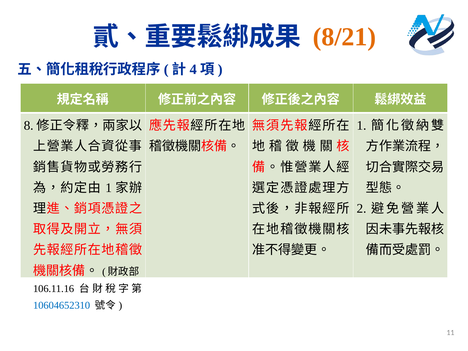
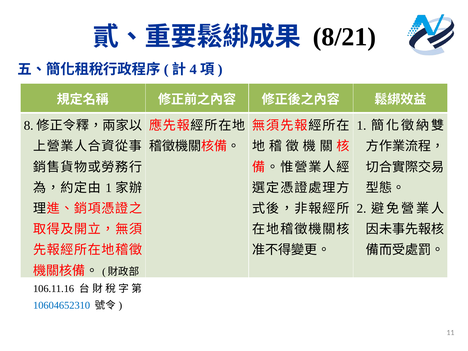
8/21 colour: orange -> black (344, 37)
